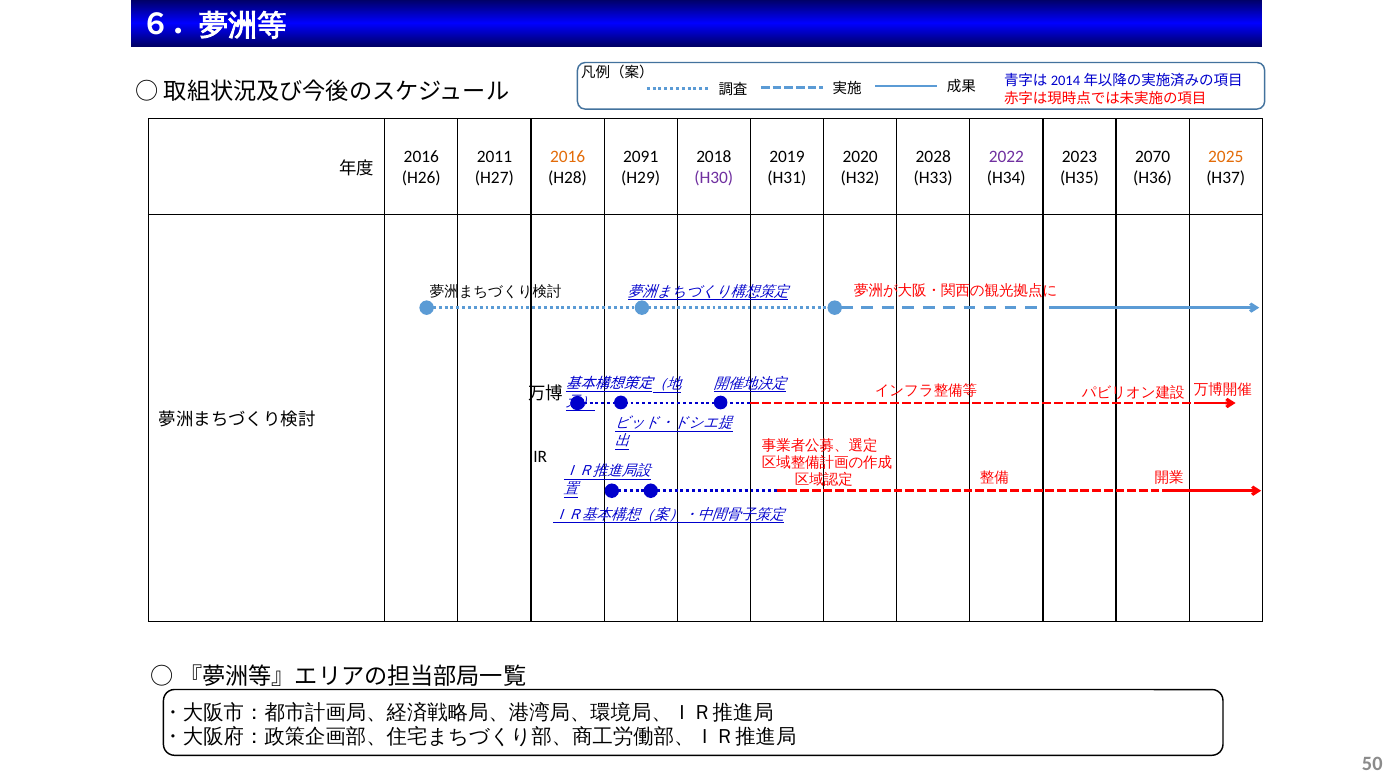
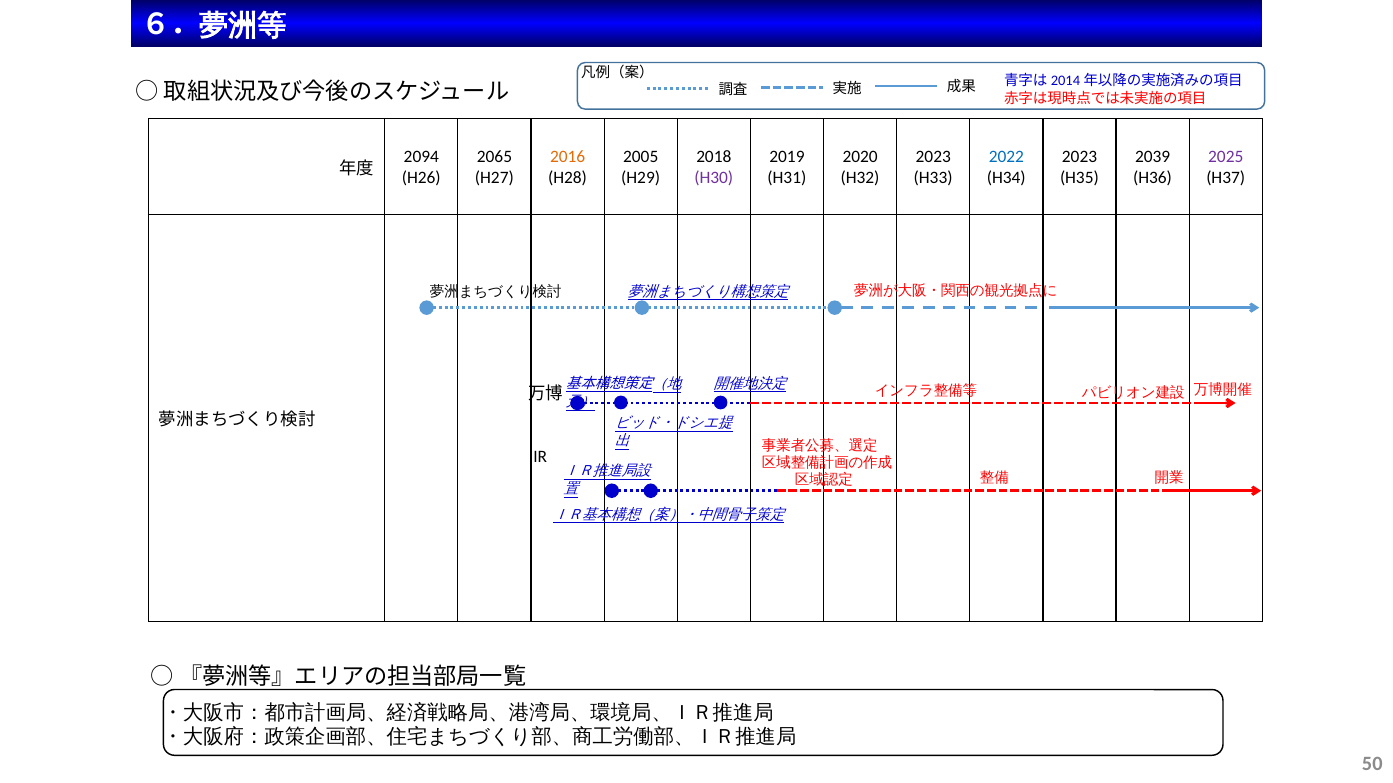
2016: 2016 -> 2094 (421, 157)
2011: 2011 -> 2065 (494, 157)
2091: 2091 -> 2005 (641, 157)
2028: 2028 -> 2023 (933, 157)
2022 colour: purple -> blue (1006, 157)
2070: 2070 -> 2039 (1153, 157)
2025 colour: orange -> purple (1226, 157)
